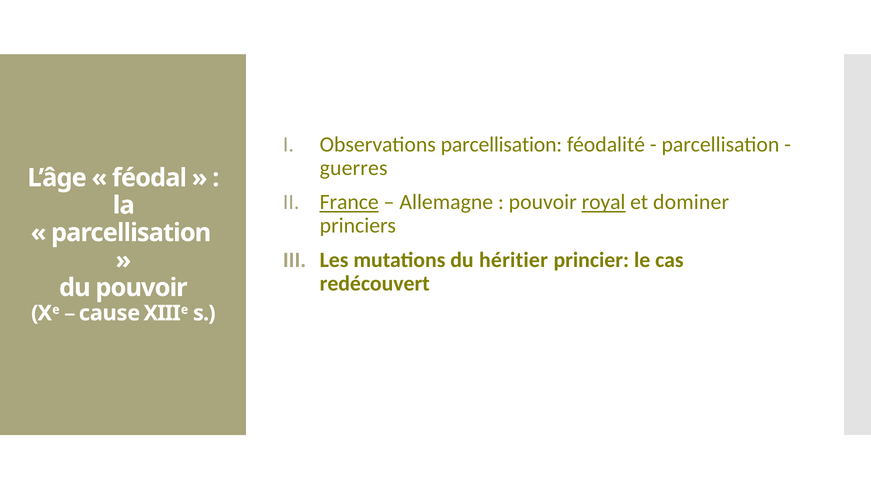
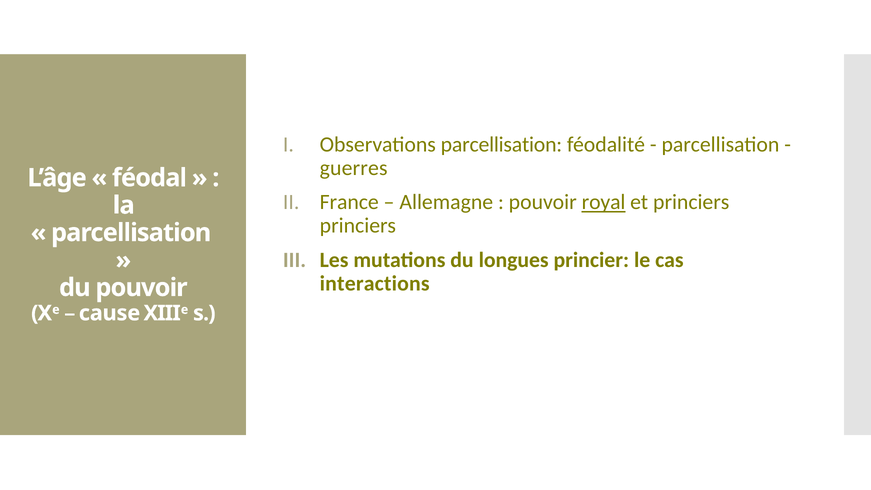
France underline: present -> none (349, 202)
et dominer: dominer -> princiers (691, 202)
héritier: héritier -> longues (514, 260)
redécouvert: redécouvert -> interactions (375, 284)
